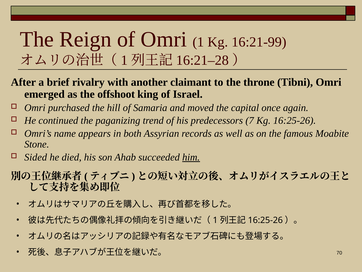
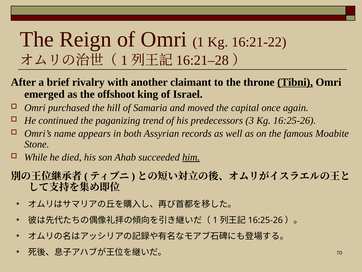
16:21-99: 16:21-99 -> 16:21-22 (259, 42)
Tibni underline: none -> present (295, 82)
7: 7 -> 3 (250, 120)
Sided: Sided -> While (36, 157)
